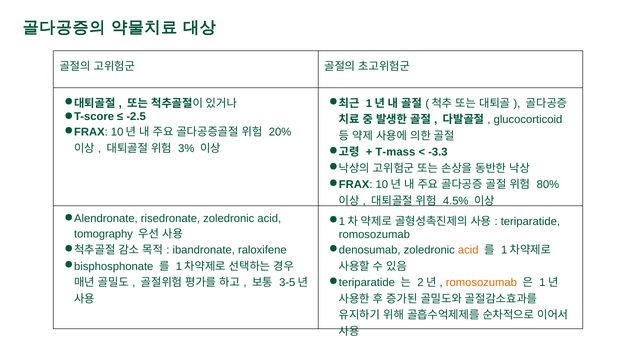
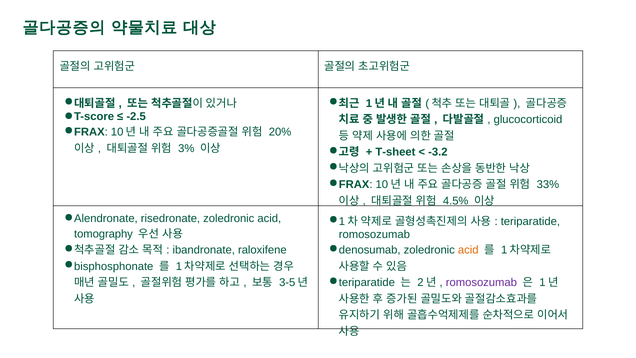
T-mass: T-mass -> T-sheet (395, 152)
-3.3: -3.3 -> -3.2 (438, 152)
80%: 80% -> 33% (548, 185)
romosozumab colour: orange -> purple (481, 282)
